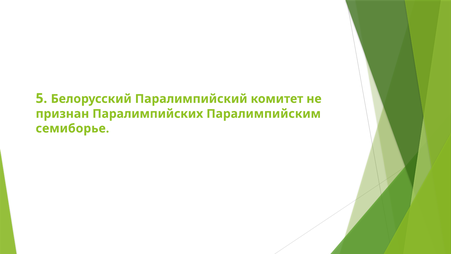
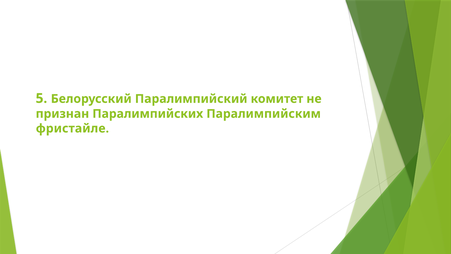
семиборье: семиборье -> фристайле (72, 128)
